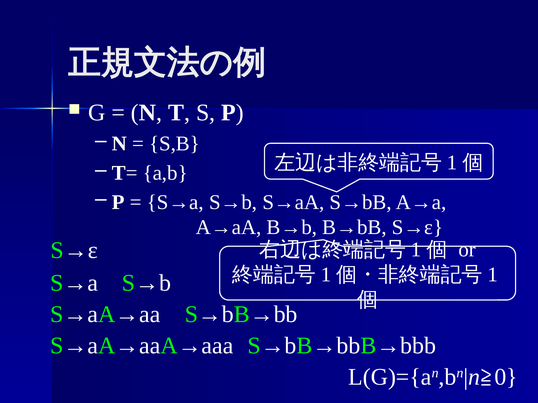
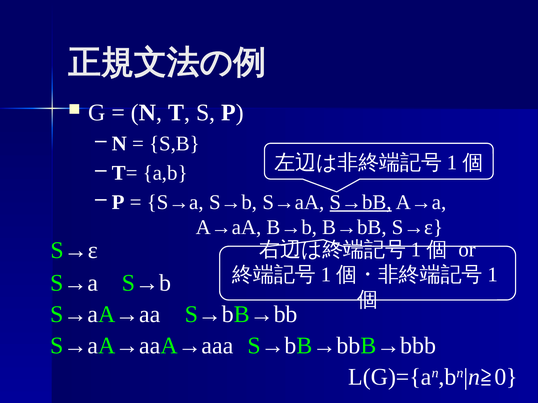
S→bB underline: none -> present (361, 202)
